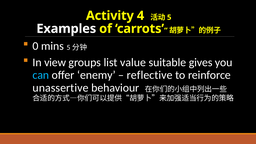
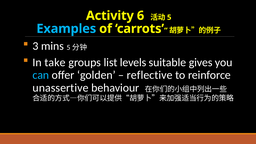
4: 4 -> 6 (141, 16)
Examples colour: white -> light blue (66, 29)
0: 0 -> 3 (35, 46)
view: view -> take (55, 62)
value: value -> levels (133, 62)
enemy: enemy -> golden (96, 75)
